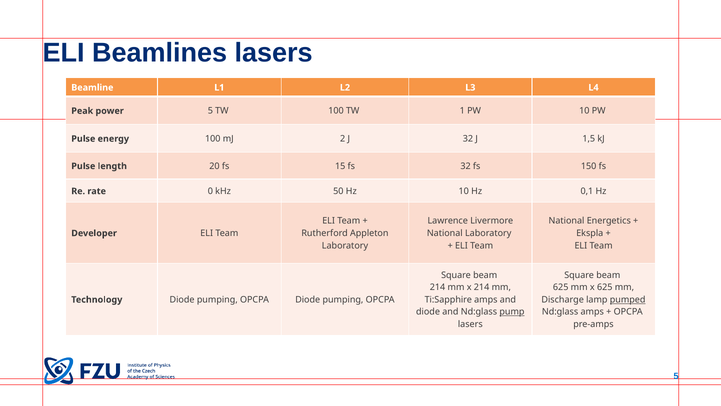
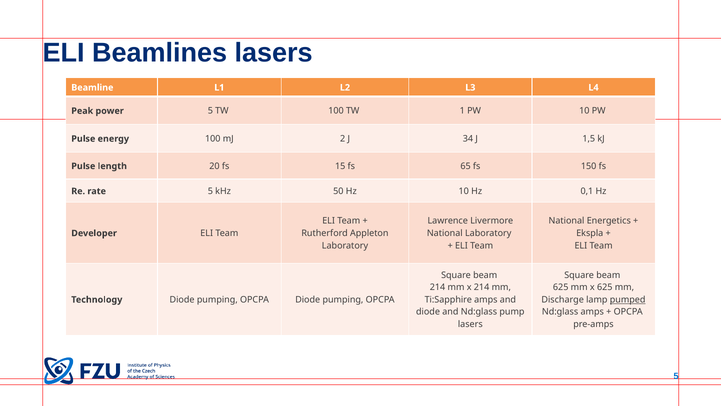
J 32: 32 -> 34 (468, 139)
fs 32: 32 -> 65 (466, 166)
rate 0: 0 -> 5 (210, 191)
pump underline: present -> none (512, 312)
